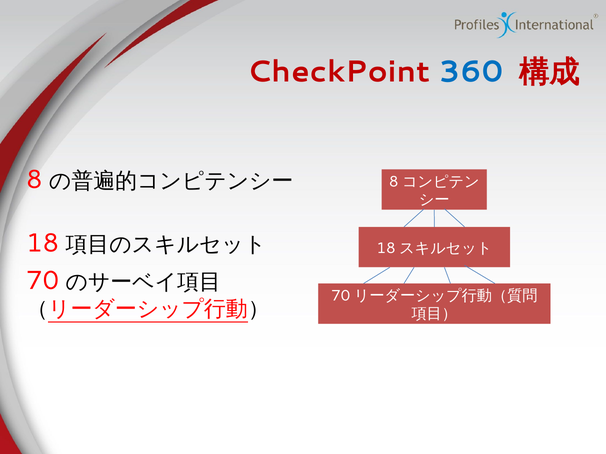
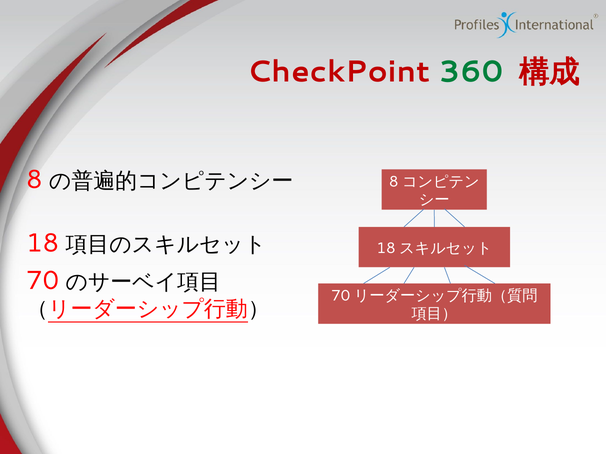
360 colour: blue -> green (471, 72)
